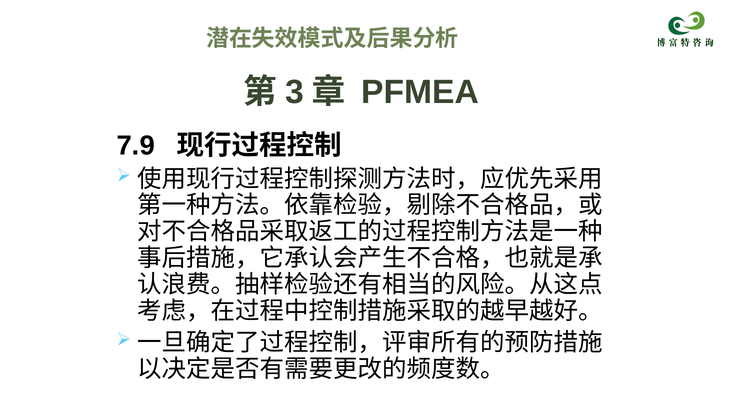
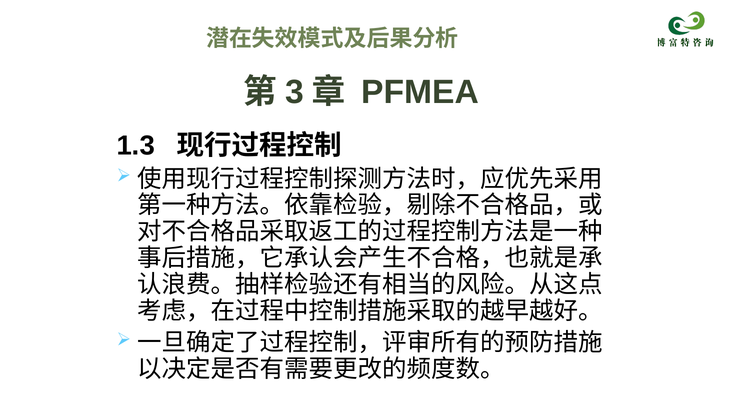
7.9: 7.9 -> 1.3 (136, 146)
